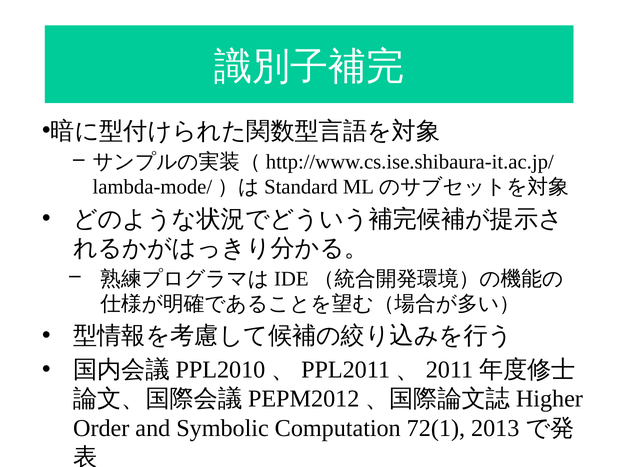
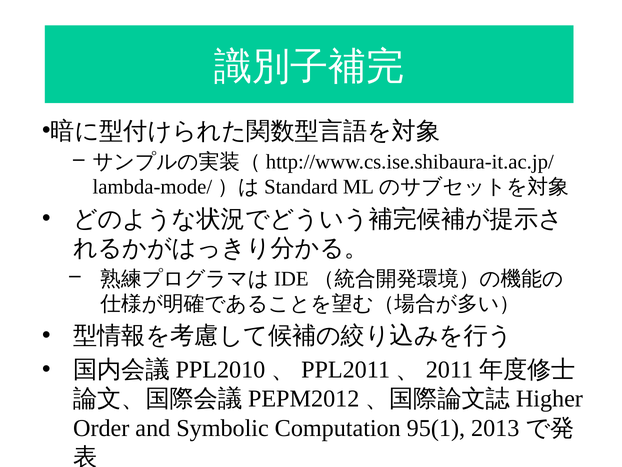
72(1: 72(1 -> 95(1 (436, 428)
